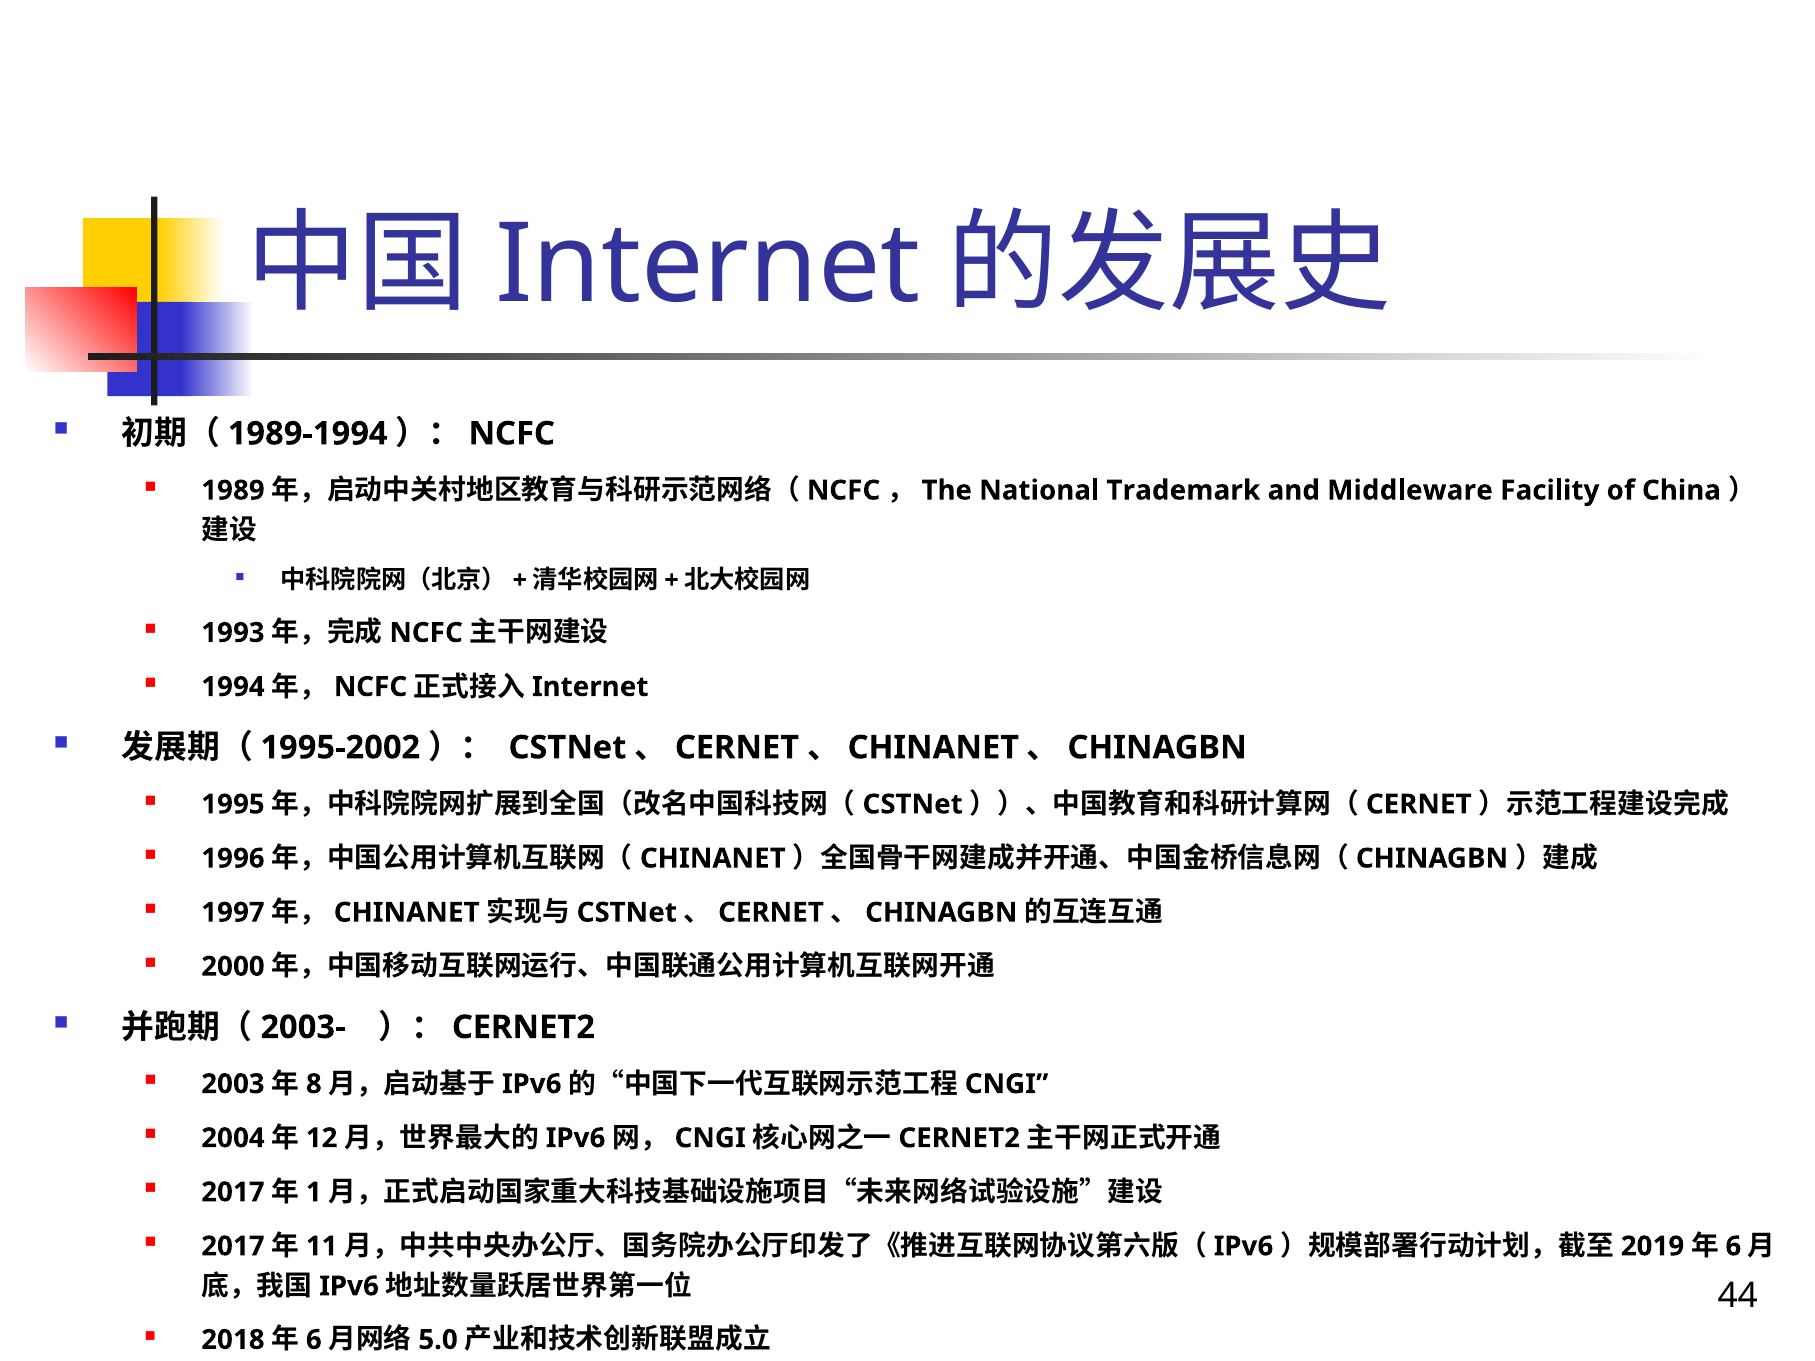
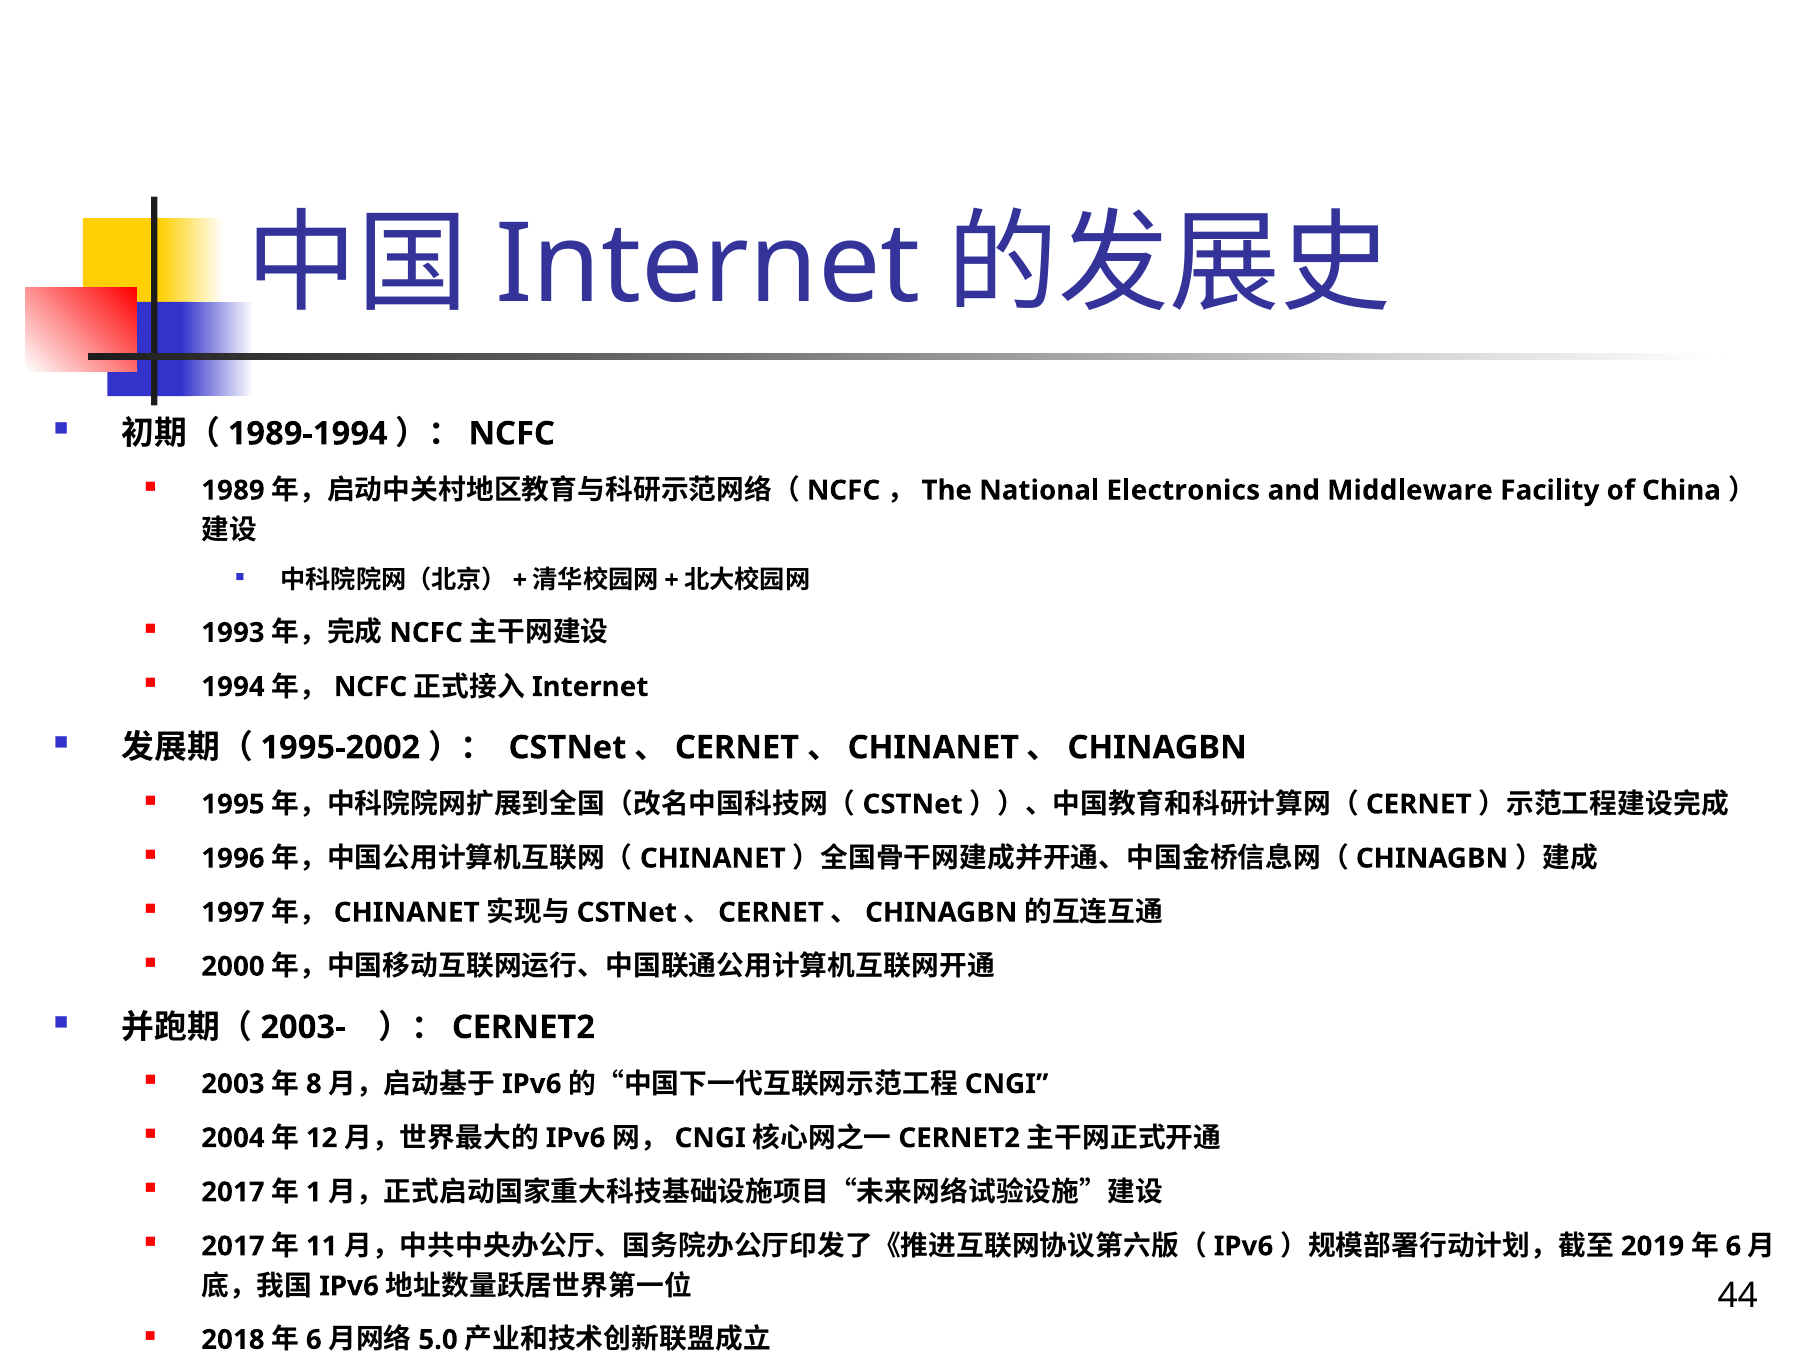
Trademark: Trademark -> Electronics (1183, 490)
